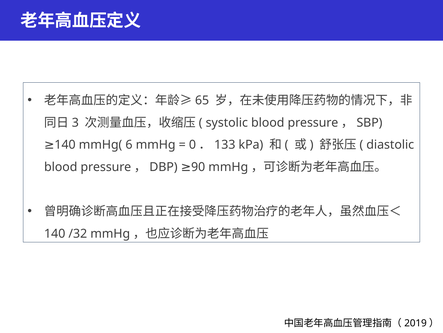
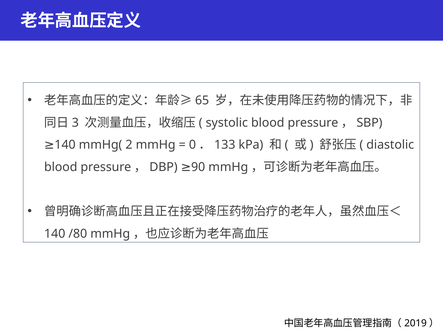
6: 6 -> 2 (129, 144)
/32: /32 -> /80 (78, 233)
